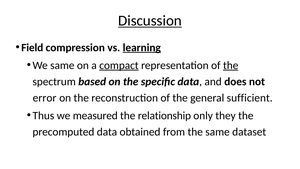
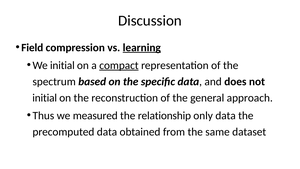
Discussion underline: present -> none (150, 21)
We same: same -> initial (62, 65)
the underline: present -> none (231, 65)
error: error -> initial (45, 98)
sufficient: sufficient -> approach (250, 98)
only they: they -> data (226, 115)
